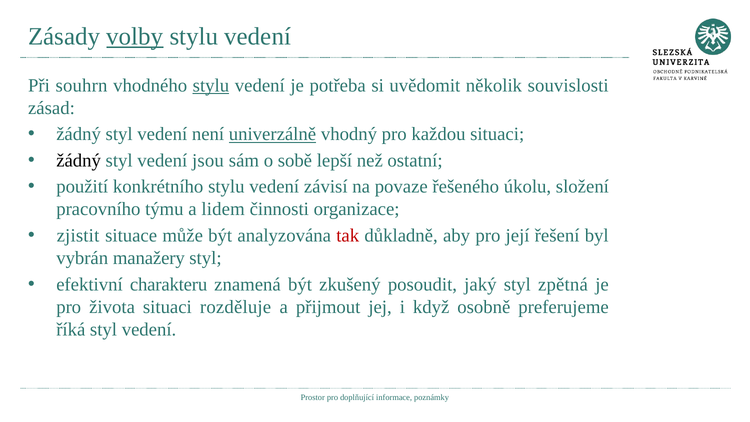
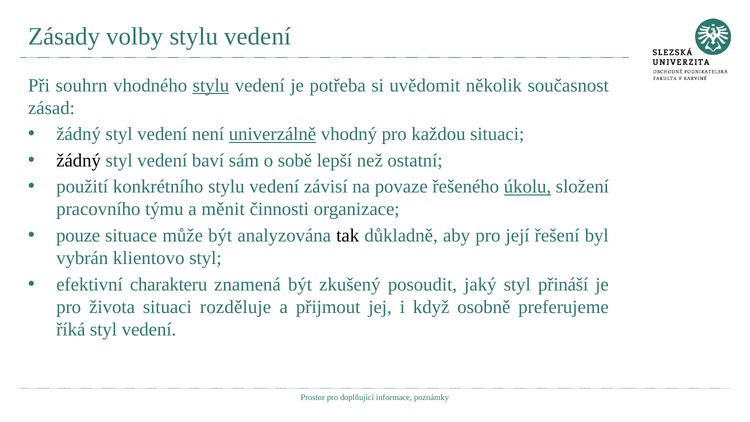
volby underline: present -> none (135, 36)
souvislosti: souvislosti -> současnost (568, 85)
jsou: jsou -> baví (208, 160)
úkolu underline: none -> present (527, 187)
lidem: lidem -> měnit (223, 209)
zjistit: zjistit -> pouze (78, 235)
tak colour: red -> black (348, 235)
manažery: manažery -> klientovo (149, 258)
zpětná: zpětná -> přináší (563, 284)
